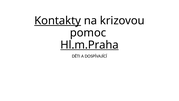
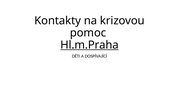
Kontakty underline: present -> none (58, 21)
